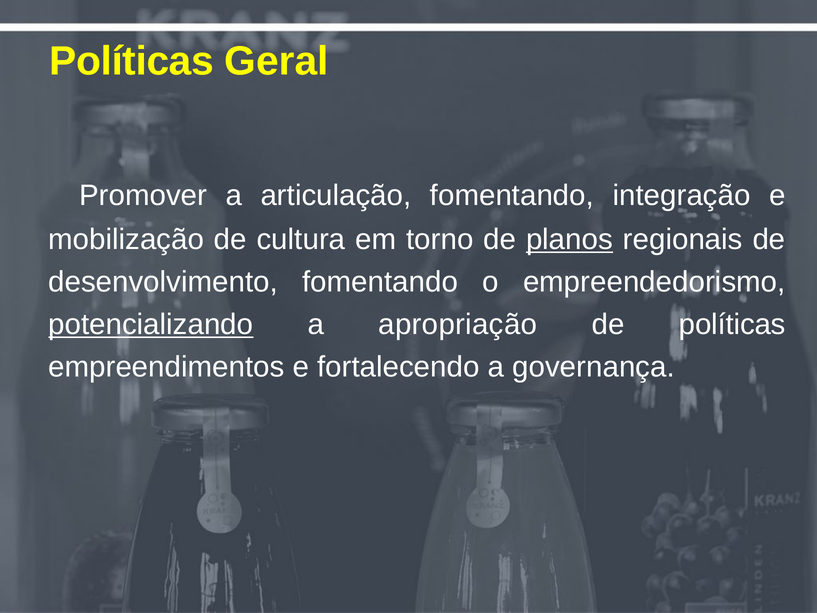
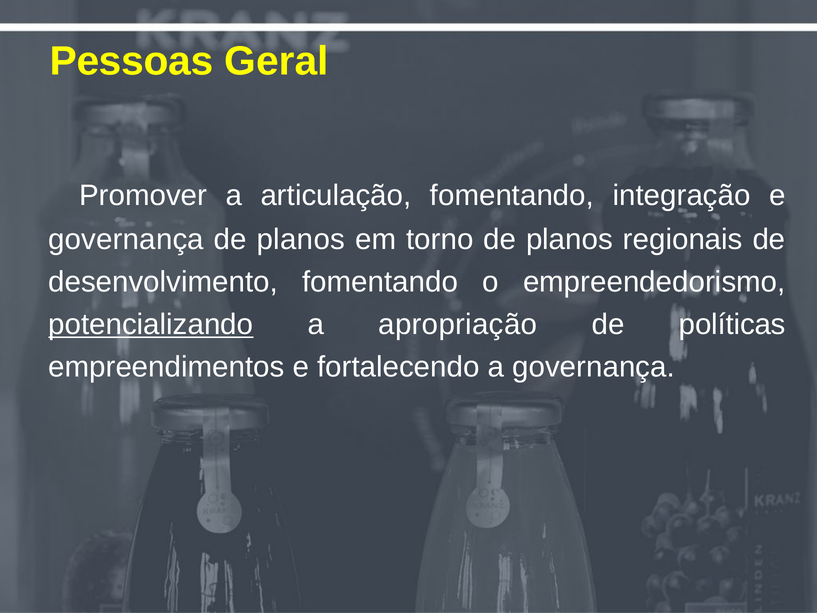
Políticas: Políticas -> Pessoas (132, 61)
mobilização: mobilização -> governança (126, 239)
cultura: cultura -> planos (301, 239)
planos underline: present -> none (569, 239)
